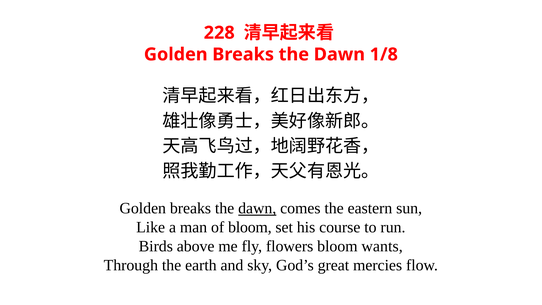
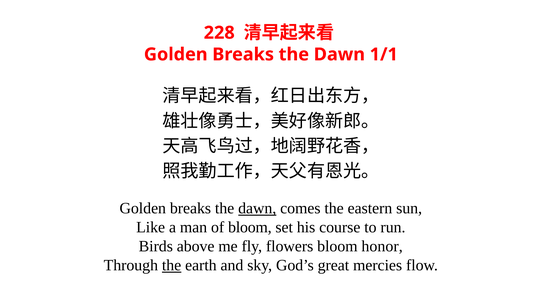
1/8: 1/8 -> 1/1 (384, 54)
wants: wants -> honor (382, 246)
the underline: none -> present (172, 265)
